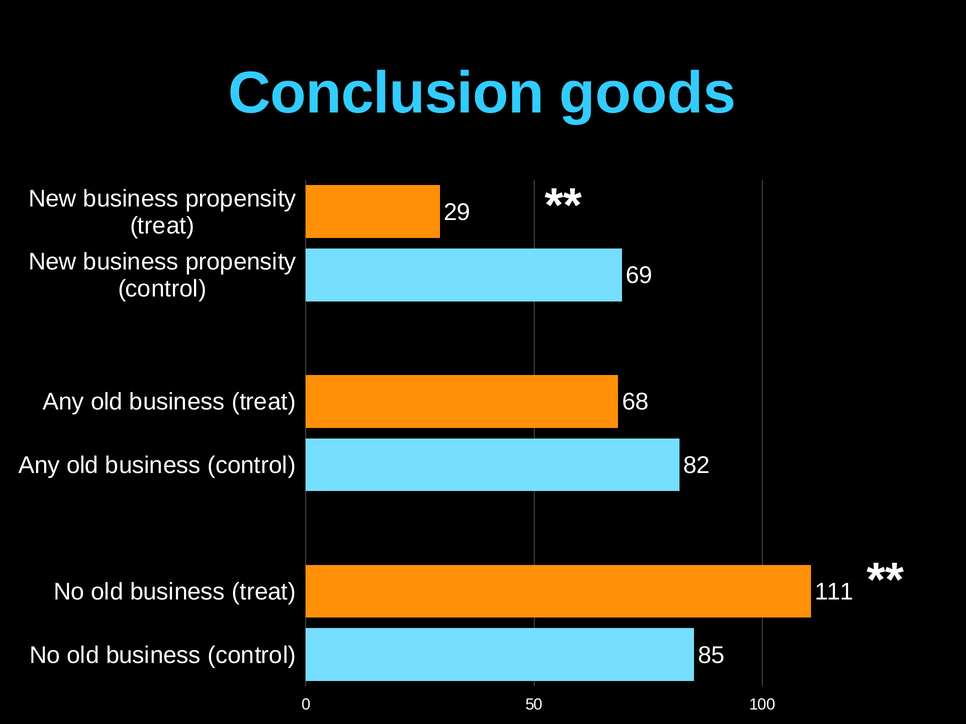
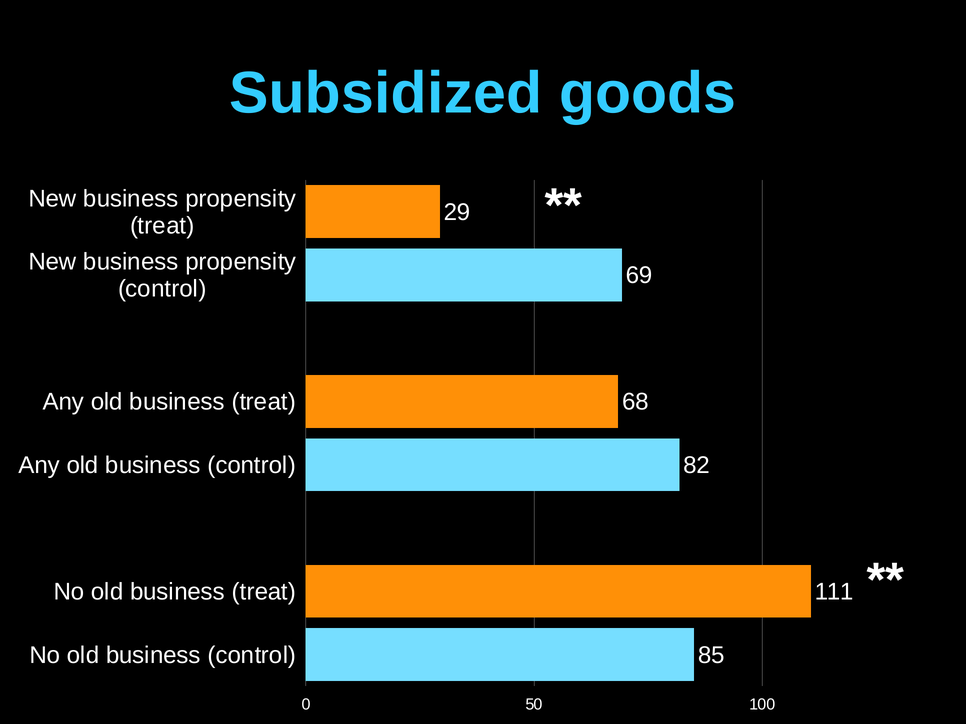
Conclusion: Conclusion -> Subsidized (386, 94)
